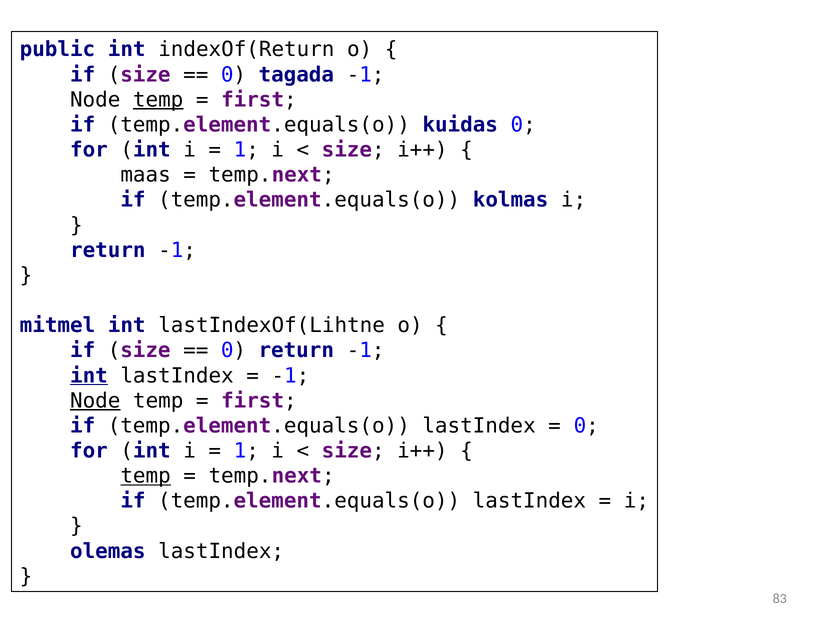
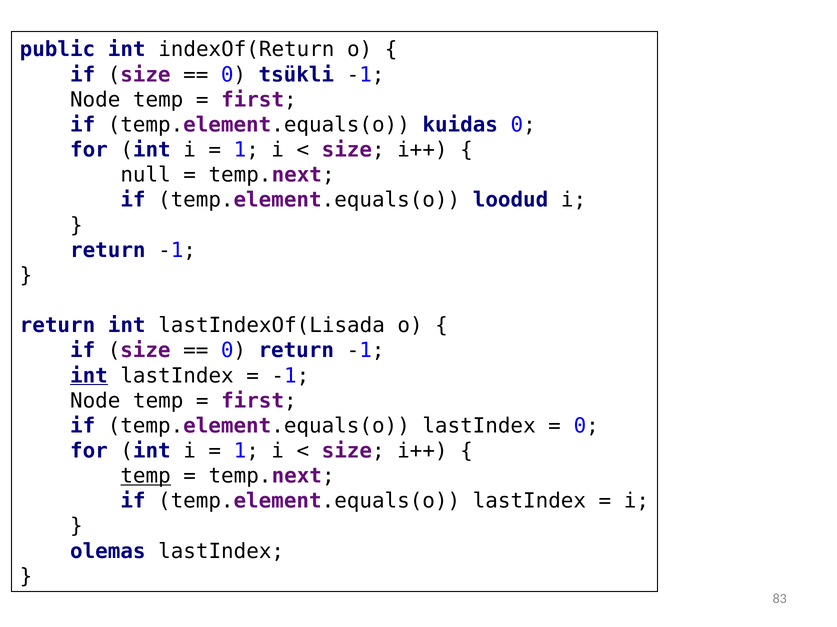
tagada: tagada -> tsükli (296, 75)
temp underline: present -> none (158, 100)
maas: maas -> null (146, 175)
kolmas: kolmas -> loodud (511, 200)
mitmel: mitmel -> return (57, 326)
lastIndexOf(Lihtne: lastIndexOf(Lihtne -> lastIndexOf(Lisada (272, 326)
Node underline: present -> none (95, 401)
